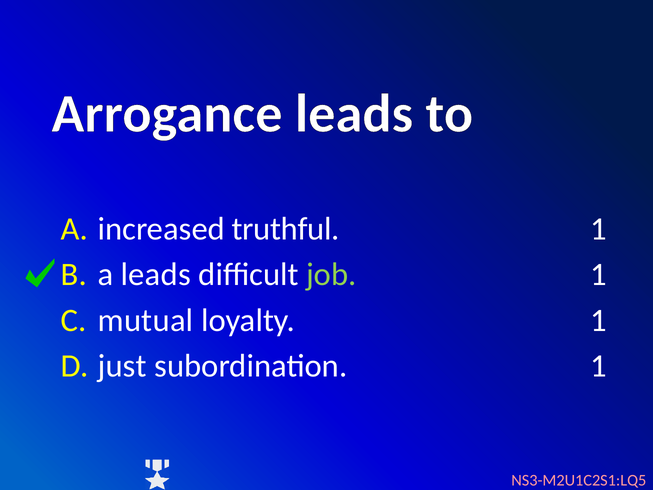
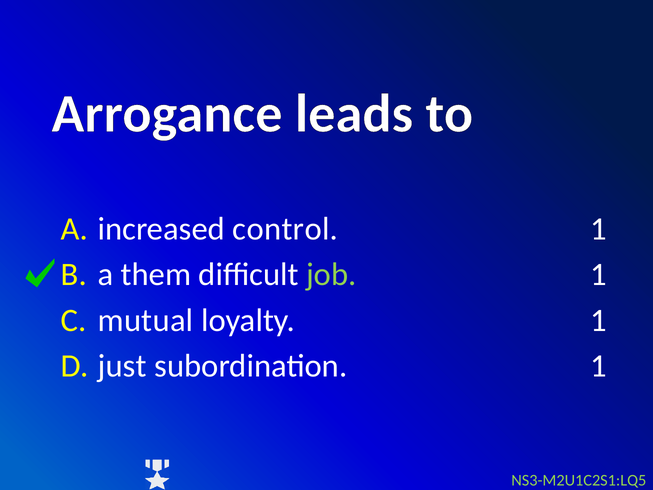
truthful: truthful -> control (285, 229)
a leads: leads -> them (156, 275)
NS3-M2U1C2S1:LQ5 colour: pink -> light green (579, 480)
